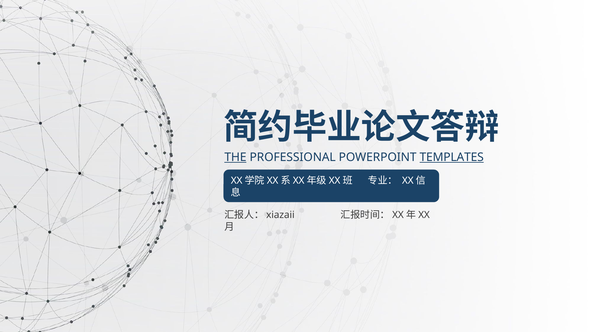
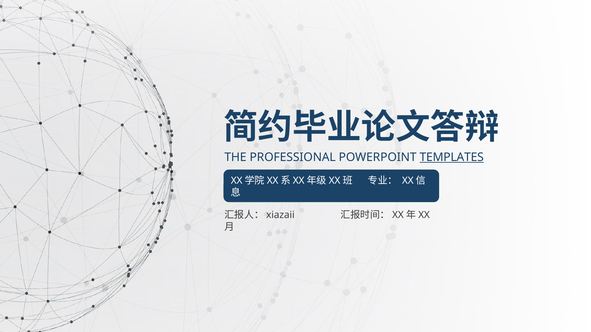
THE underline: present -> none (235, 158)
